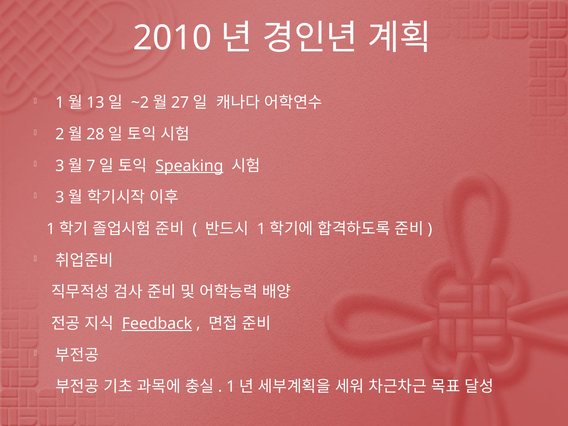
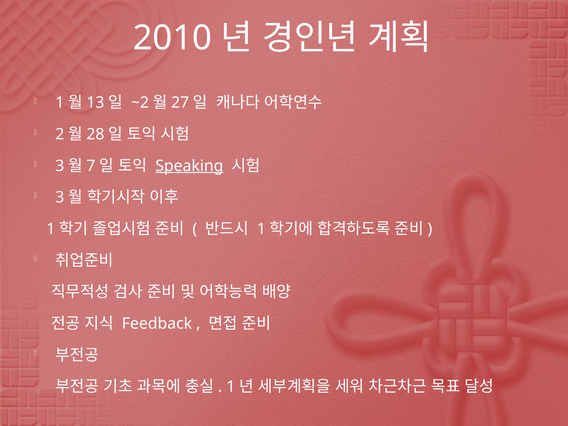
Feedback underline: present -> none (157, 324)
